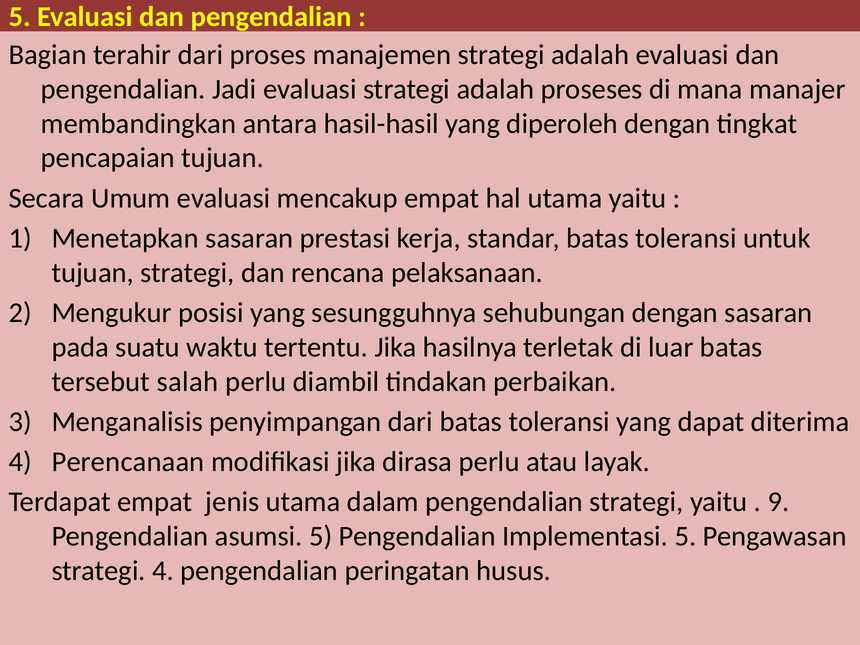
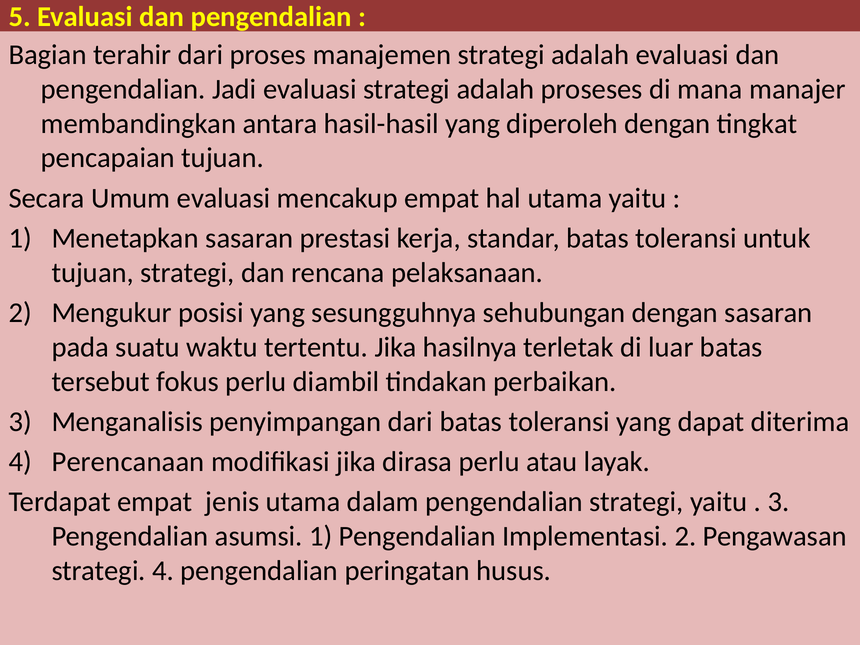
salah: salah -> fokus (188, 382)
9: 9 -> 3 (778, 502)
asumsi 5: 5 -> 1 (321, 536)
Implementasi 5: 5 -> 2 (685, 536)
